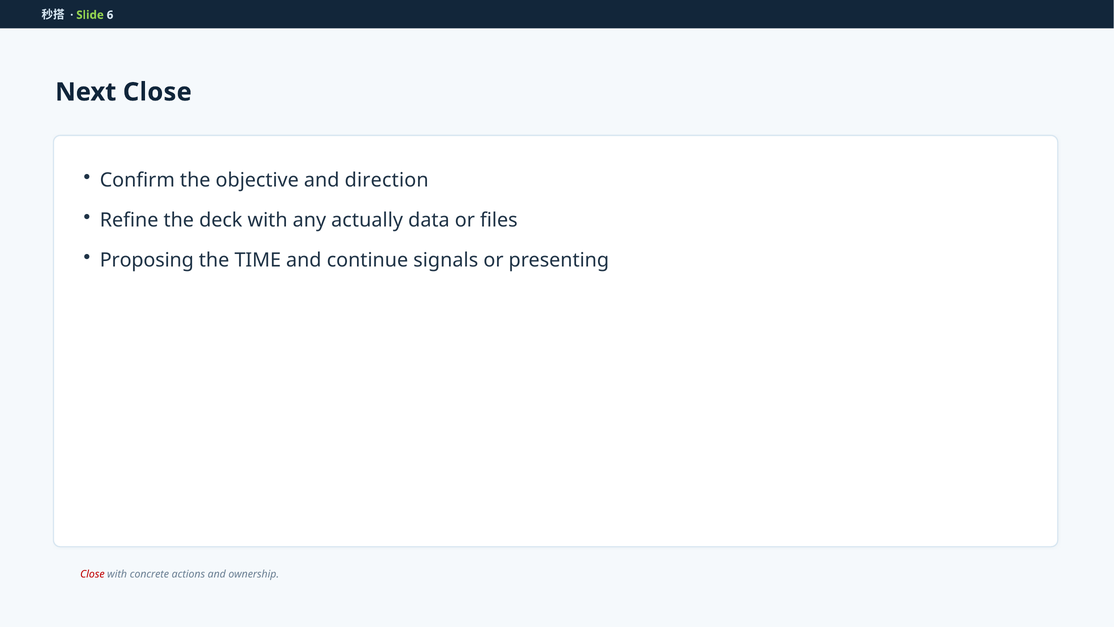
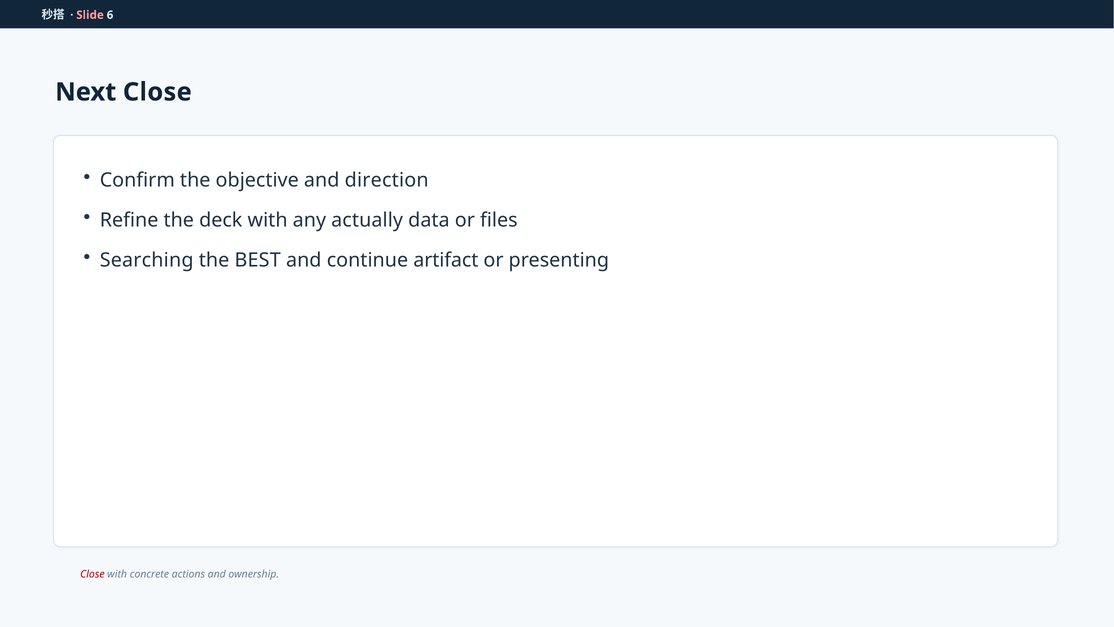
Slide colour: light green -> pink (90, 15)
Proposing: Proposing -> Searching (147, 260)
TIME: TIME -> BEST (258, 260)
signals: signals -> artifact (446, 260)
